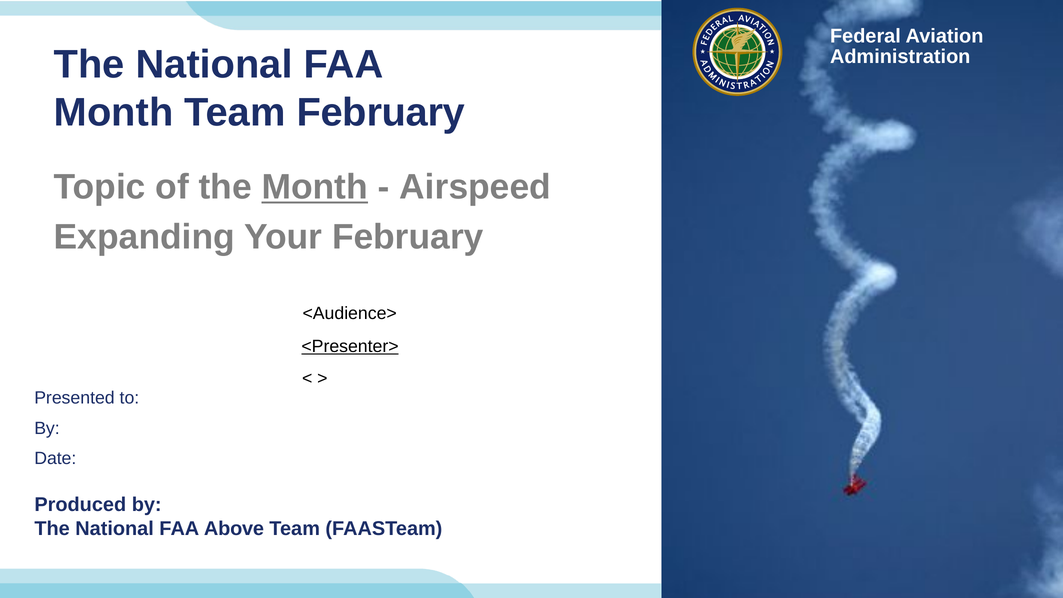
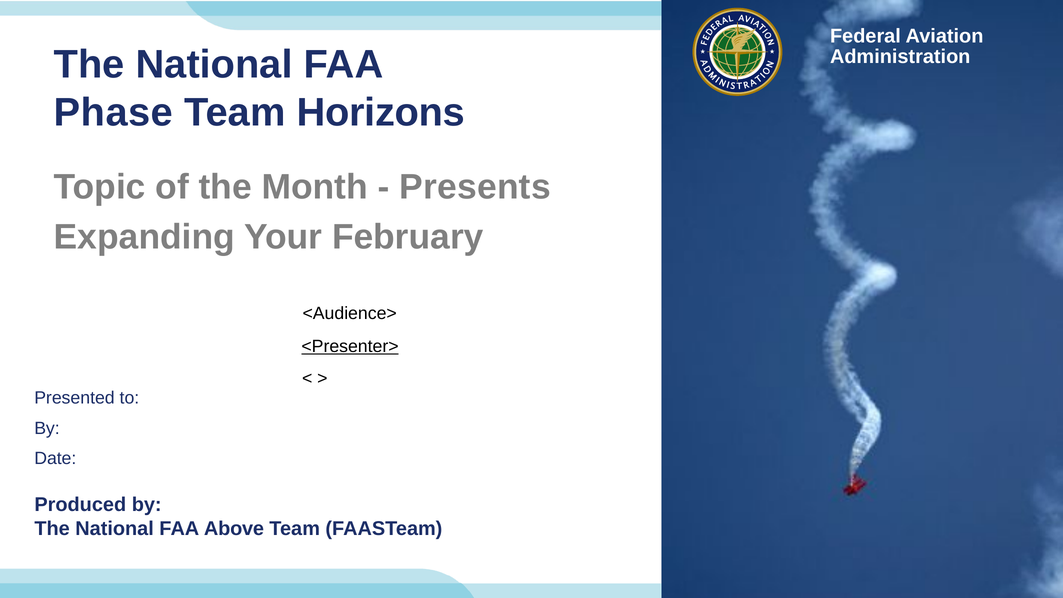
Month: Month -> Phase (113, 113)
Team February: February -> Horizons (381, 113)
Month underline: present -> none (315, 187)
Airspeed: Airspeed -> Presents (475, 187)
